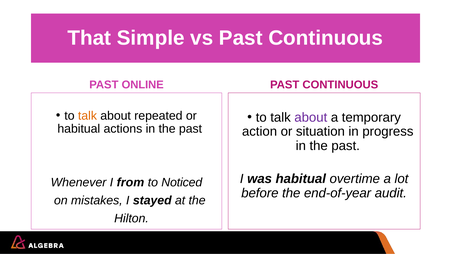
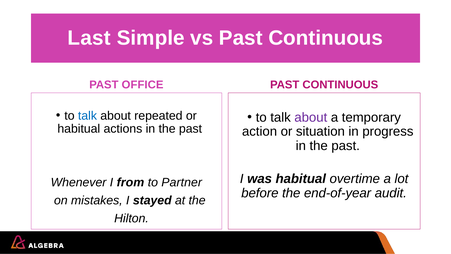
That: That -> Last (89, 38)
ONLINE: ONLINE -> OFFICE (143, 85)
talk colour: orange -> blue (87, 116)
Noticed: Noticed -> Partner (182, 182)
